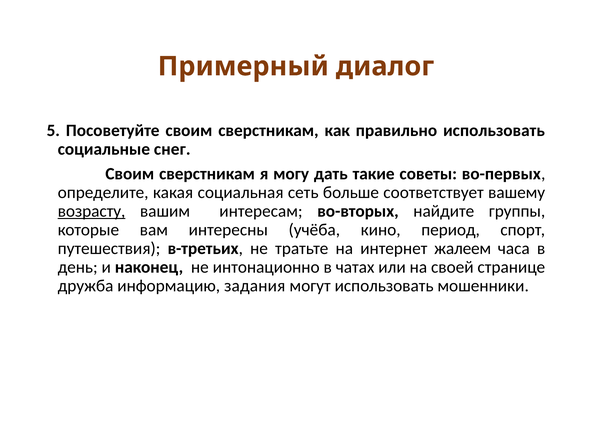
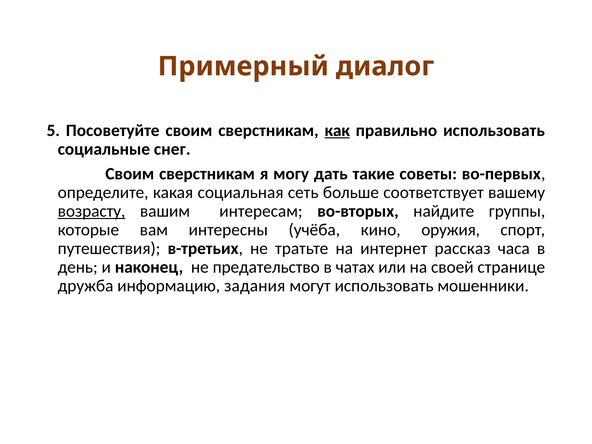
как underline: none -> present (337, 130)
период: период -> оружия (451, 230)
жалеем: жалеем -> рассказ (463, 248)
интонационно: интонационно -> предательство (266, 267)
